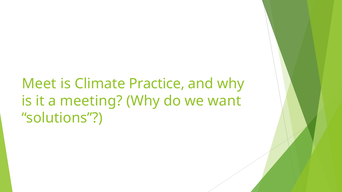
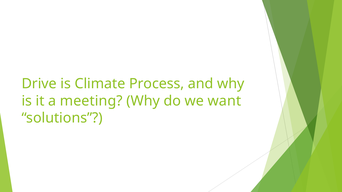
Meet: Meet -> Drive (39, 84)
Practice: Practice -> Process (157, 84)
